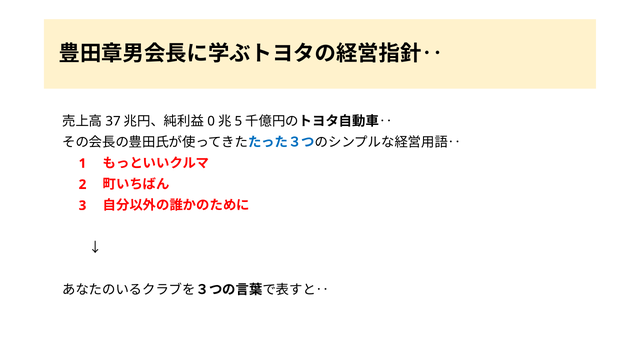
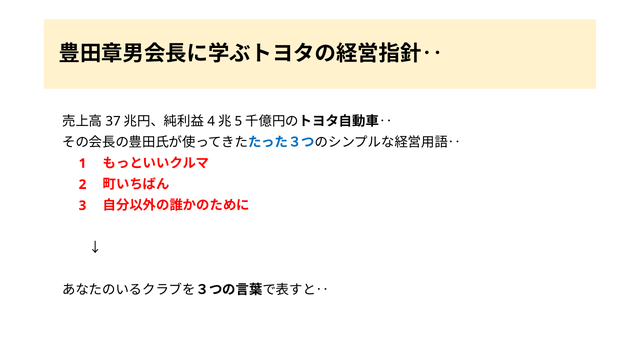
0: 0 -> 4 (211, 121)
